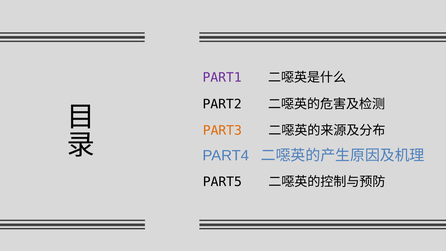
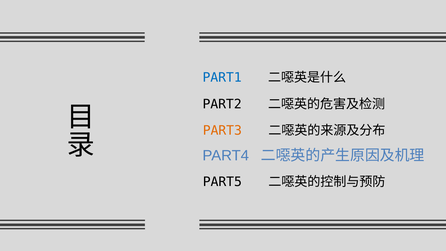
PART1 colour: purple -> blue (222, 77)
